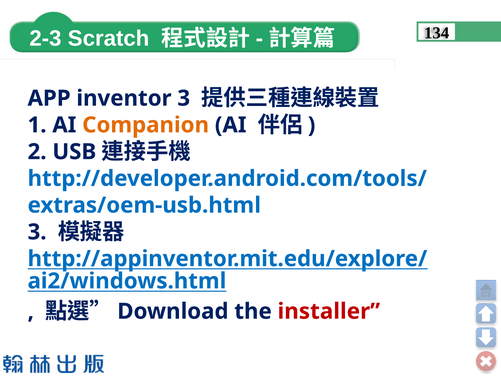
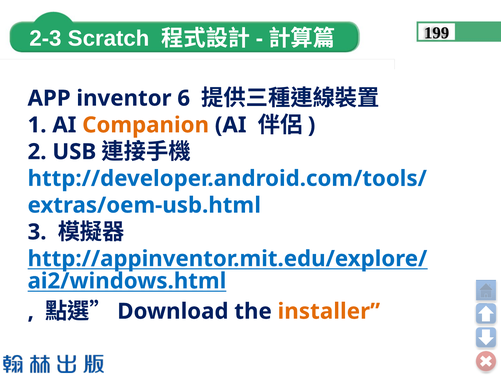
134: 134 -> 199 (437, 33)
inventor 3: 3 -> 6 (184, 98)
installer colour: red -> orange (329, 311)
